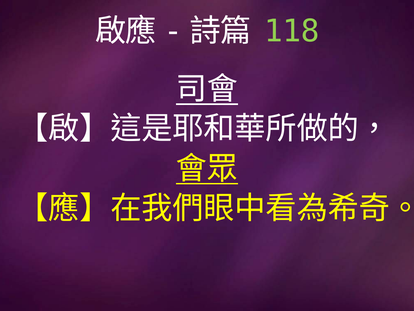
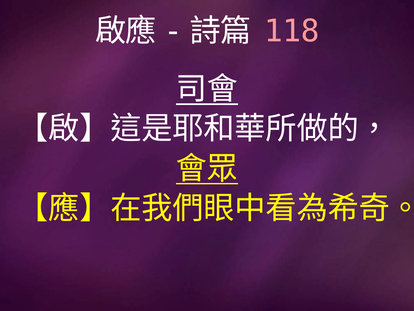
118 colour: light green -> pink (292, 31)
